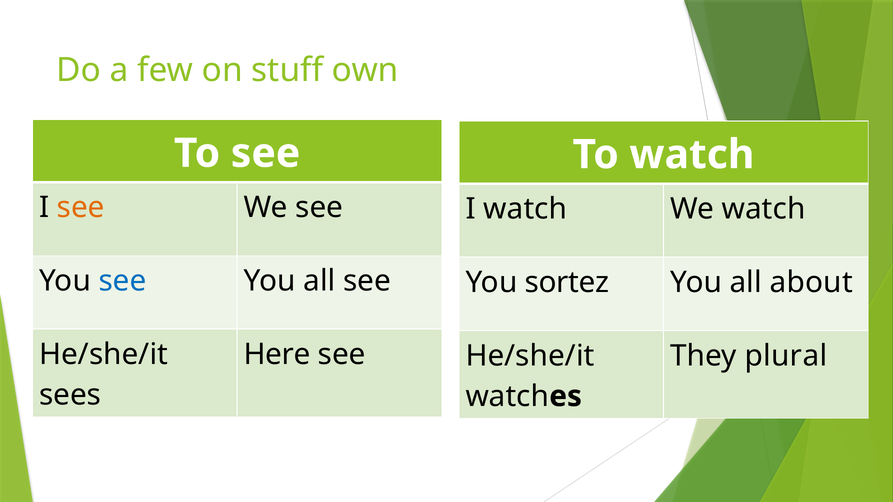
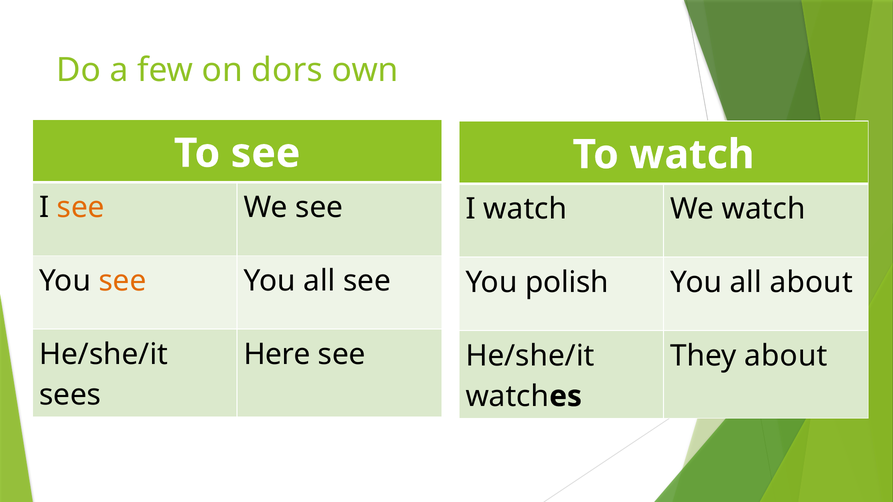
stuff: stuff -> dors (287, 70)
see colour: blue -> orange (123, 281)
sortez: sortez -> polish (567, 283)
They plural: plural -> about (786, 356)
